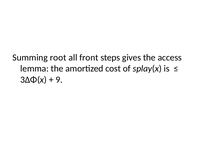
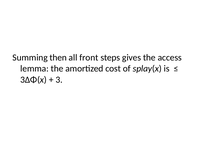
root: root -> then (58, 57)
9: 9 -> 3 (59, 80)
